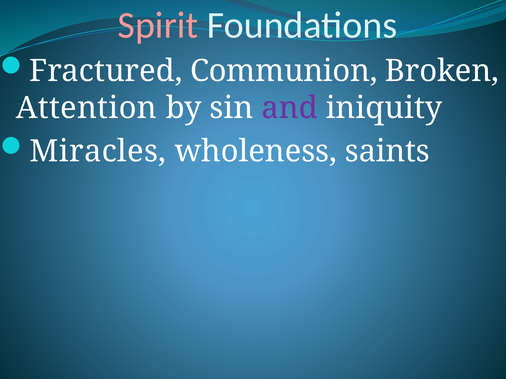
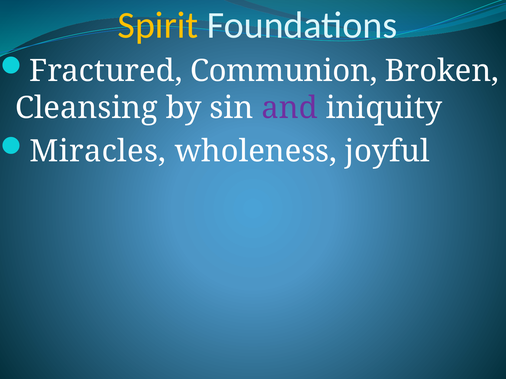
Spirit colour: pink -> yellow (158, 25)
Attention: Attention -> Cleansing (86, 108)
saints: saints -> joyful (387, 152)
